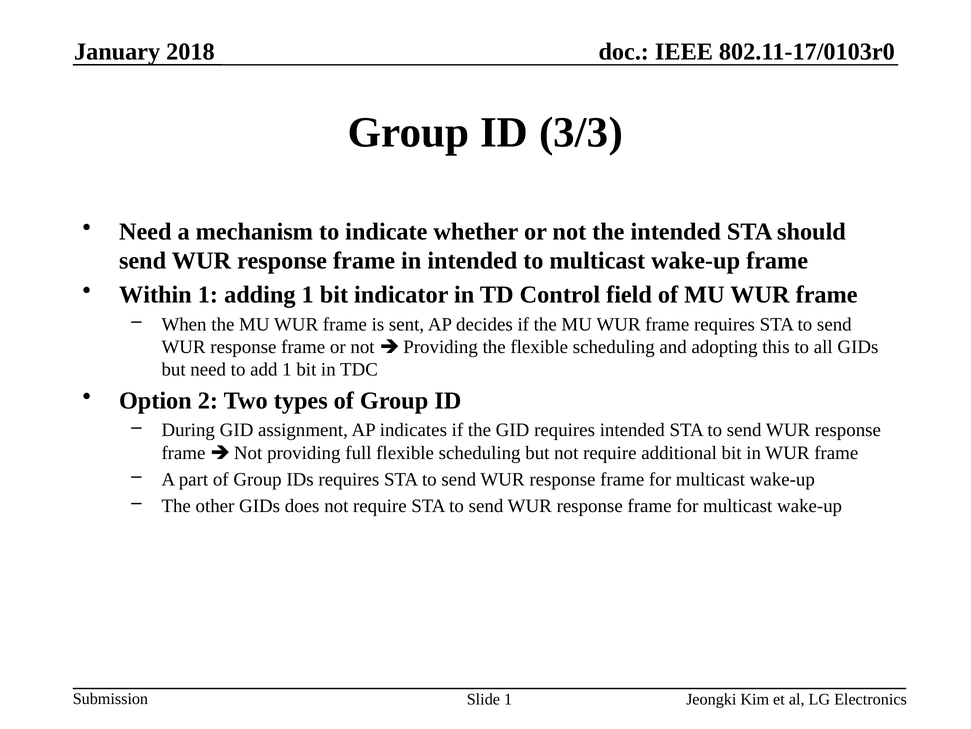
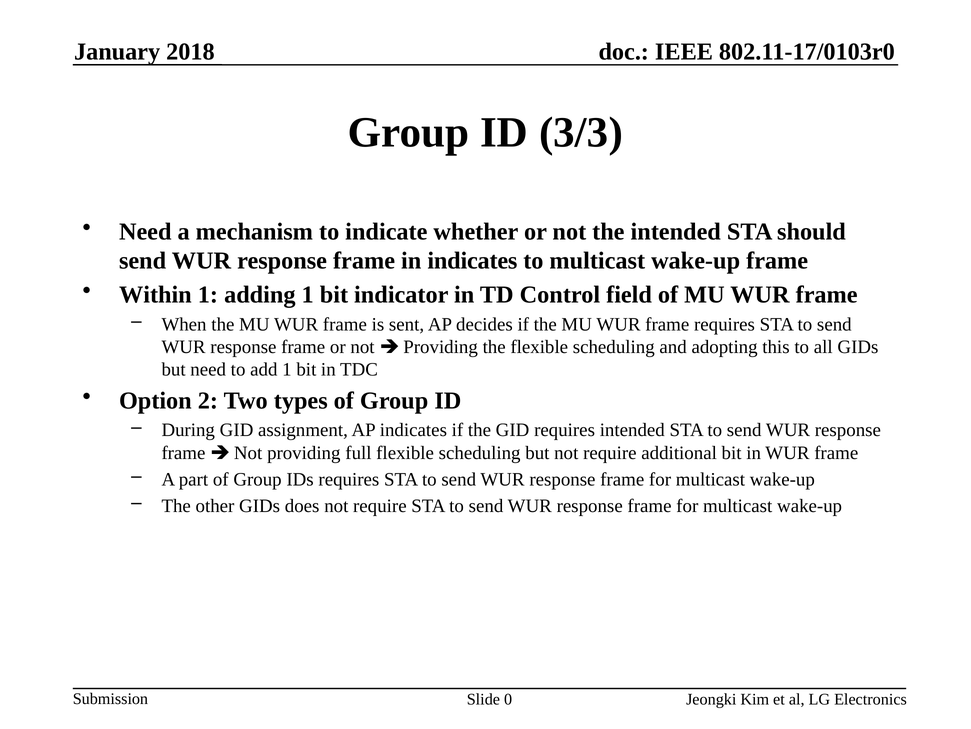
in intended: intended -> indicates (472, 261)
Slide 1: 1 -> 0 (508, 698)
